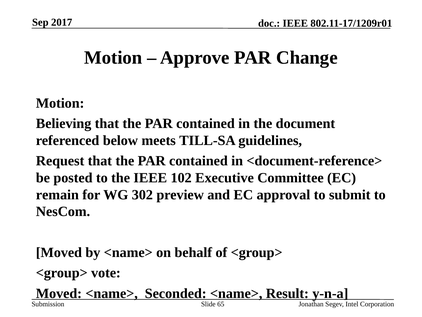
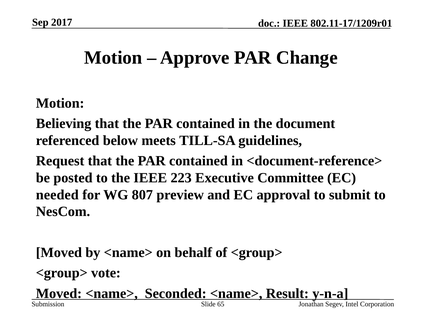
102: 102 -> 223 (181, 178)
remain: remain -> needed (57, 194)
302: 302 -> 807 (142, 194)
